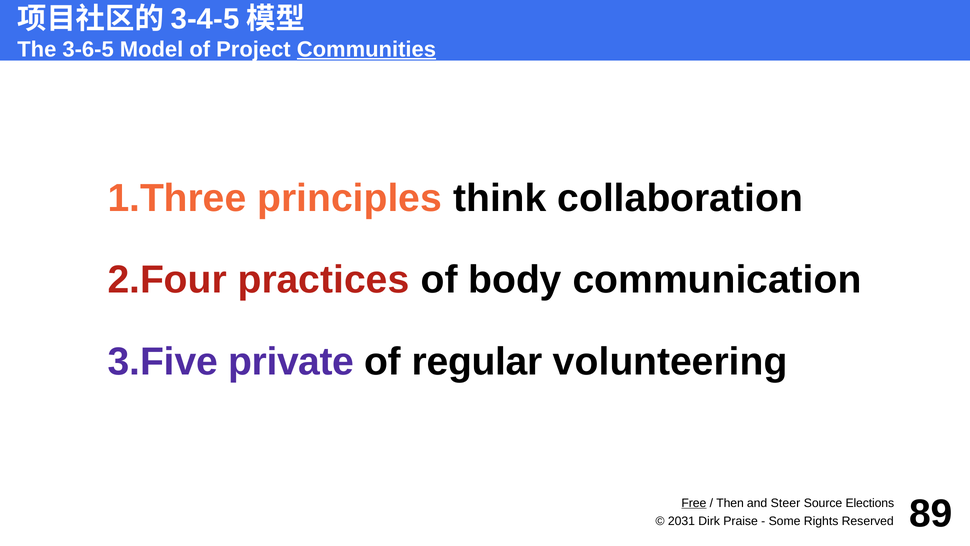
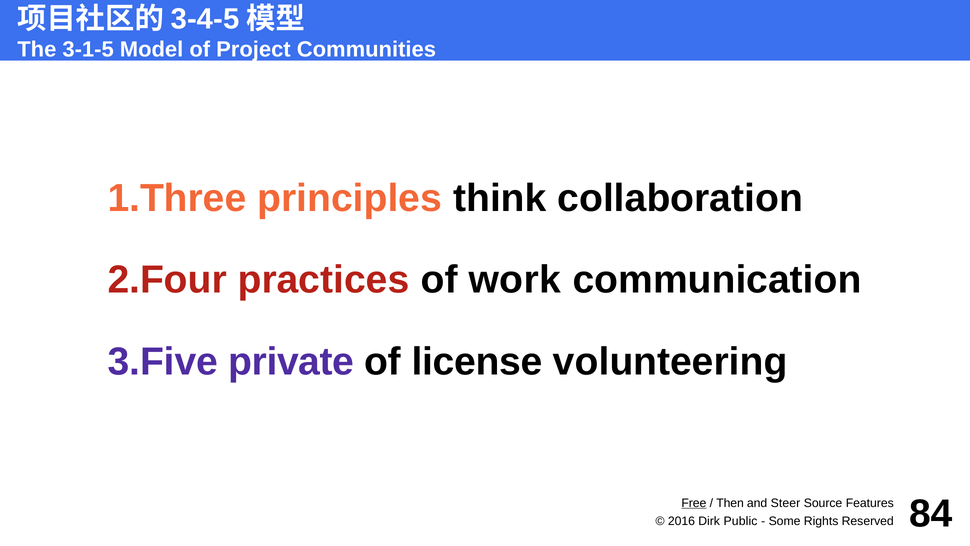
3-6-5: 3-6-5 -> 3-1-5 (88, 49)
Communities underline: present -> none (366, 49)
body: body -> work (515, 280)
regular: regular -> license (477, 361)
Elections: Elections -> Features (870, 503)
2031: 2031 -> 2016 (681, 521)
Praise: Praise -> Public (741, 521)
89: 89 -> 84 (931, 514)
